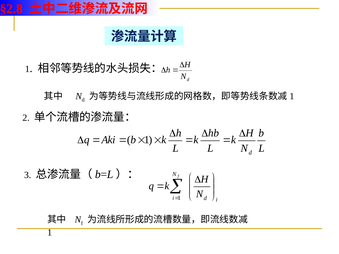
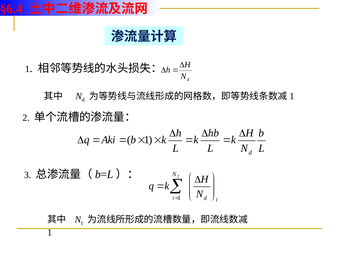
§2.8: §2.8 -> §6.4 (11, 9)
